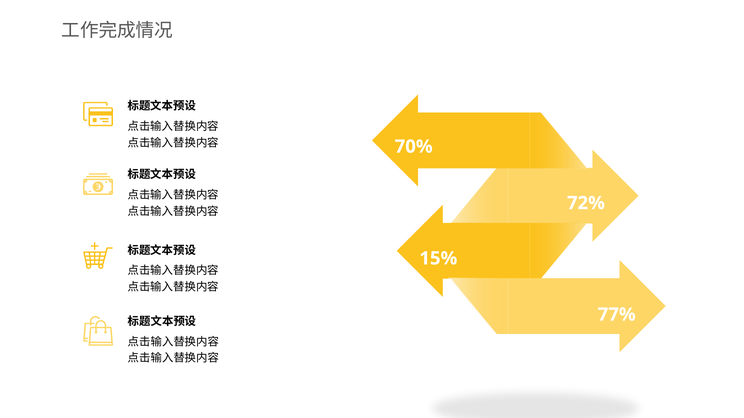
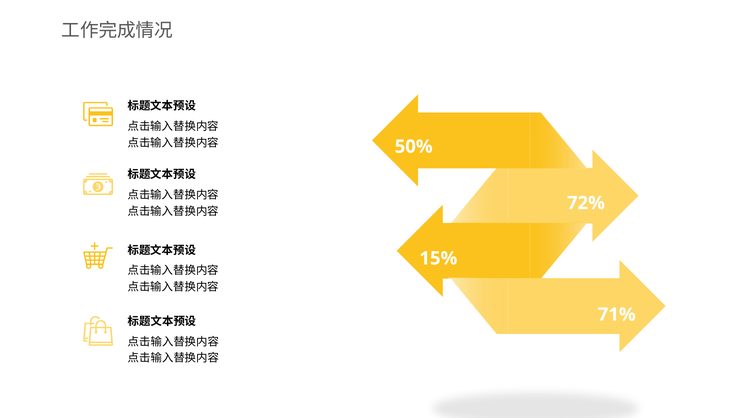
70%: 70% -> 50% (414, 147)
77%: 77% -> 71% (617, 315)
